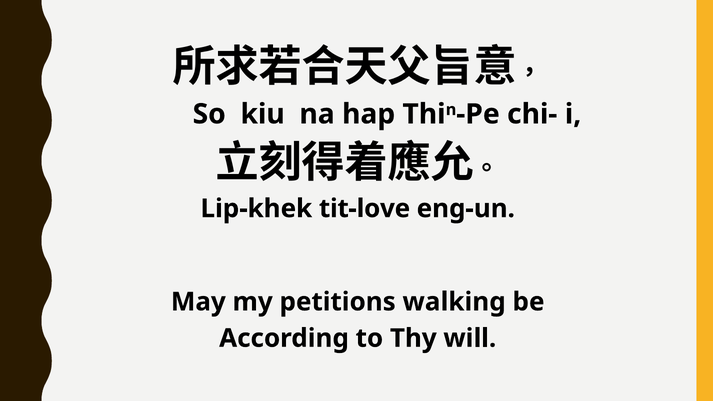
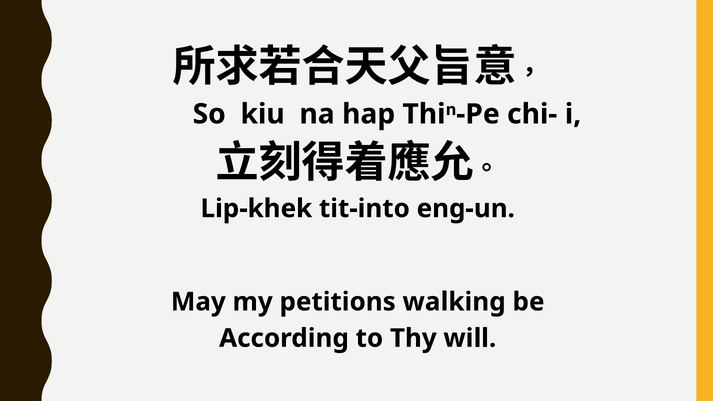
tit-love: tit-love -> tit-into (364, 209)
